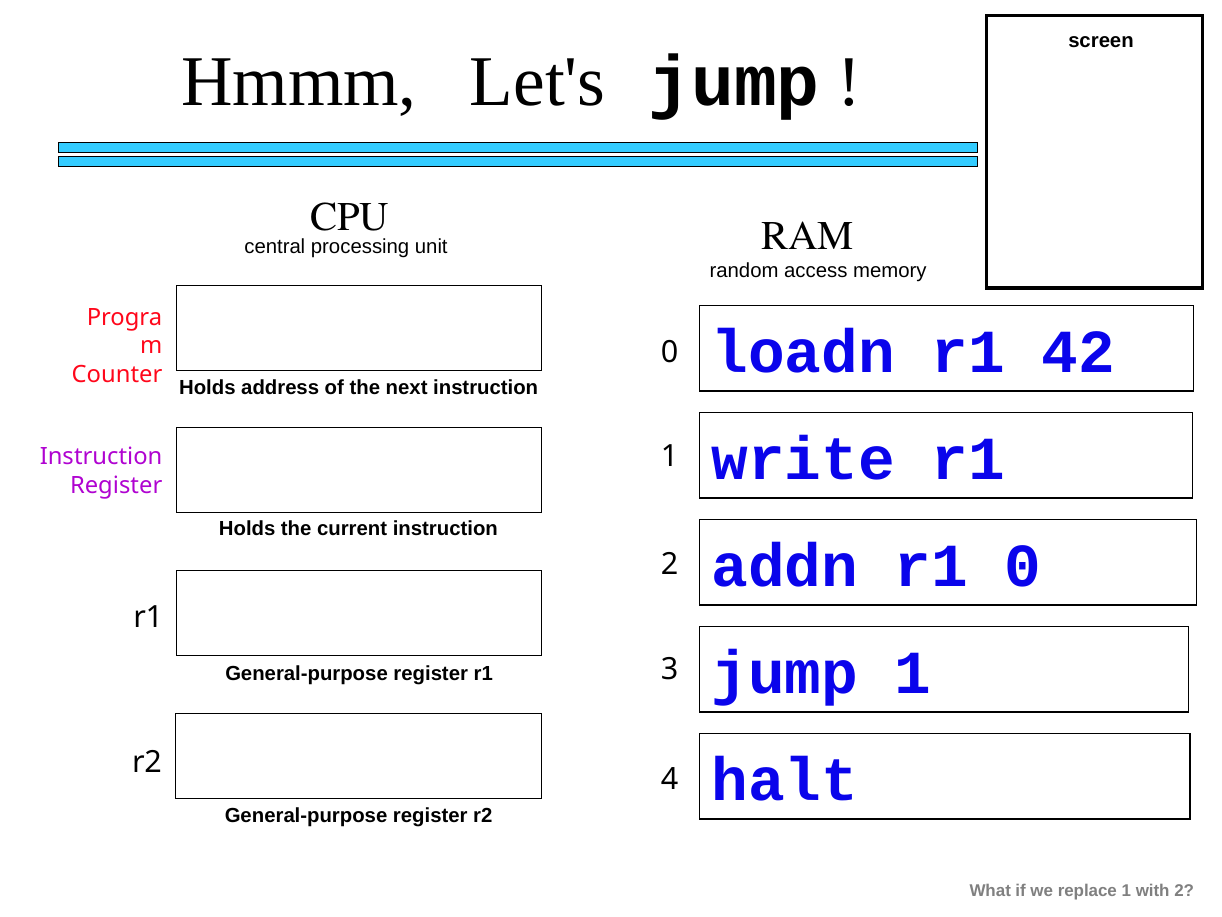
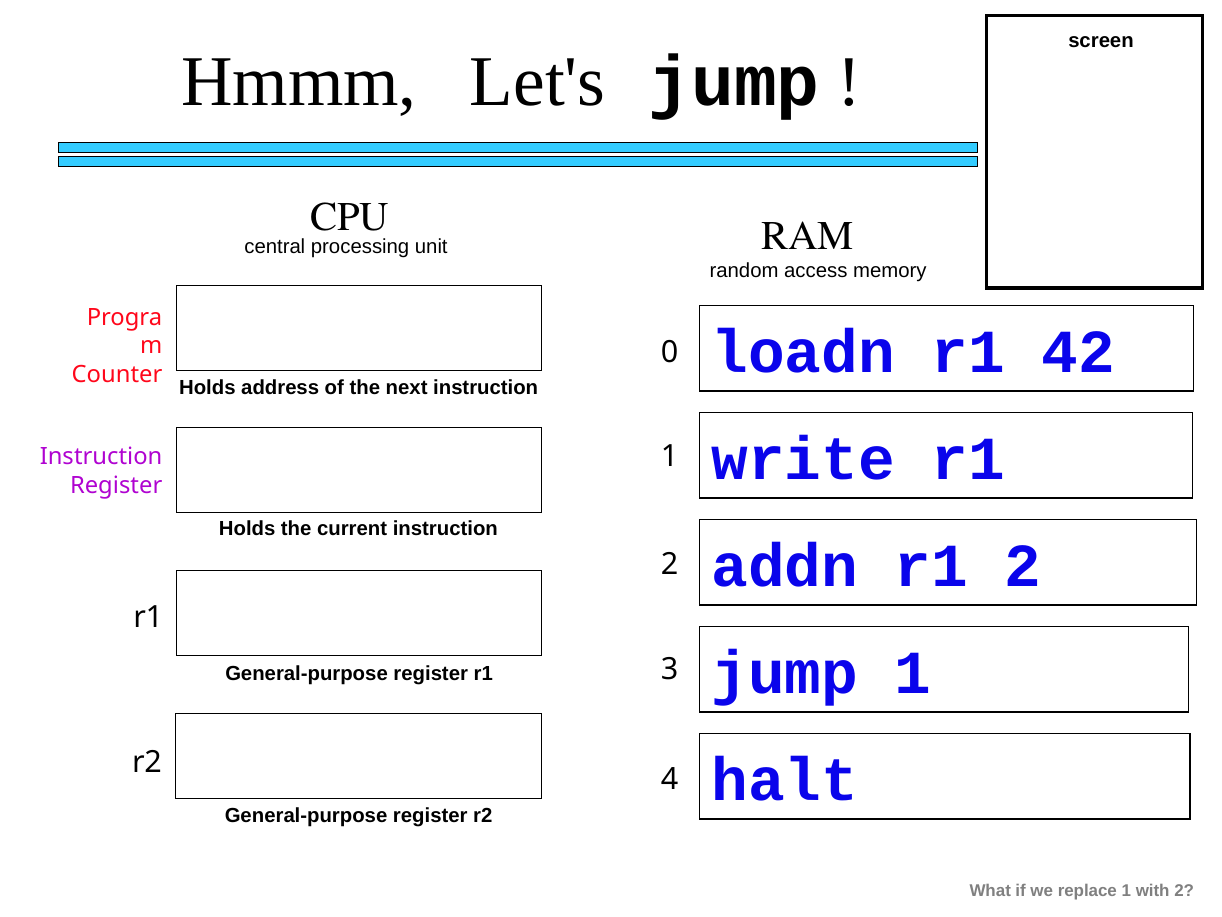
r1 0: 0 -> 2 (1023, 566)
